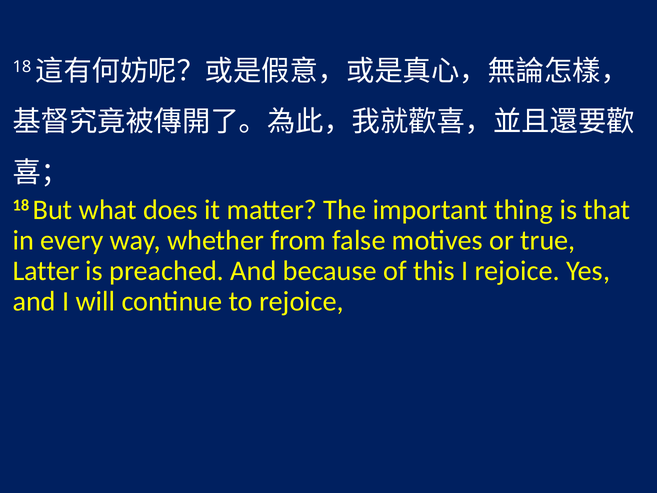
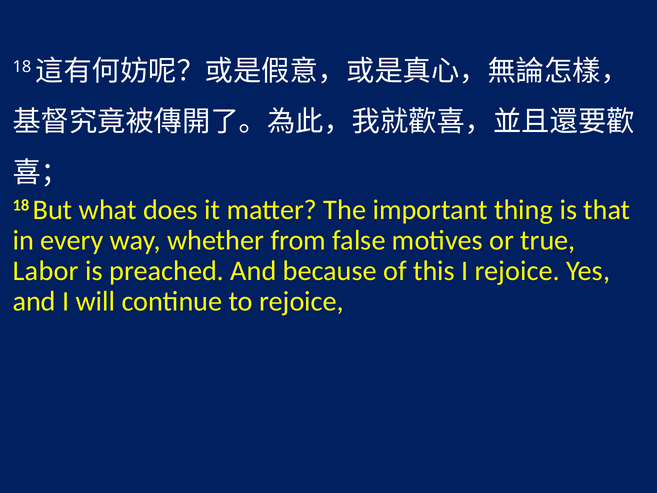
Latter: Latter -> Labor (46, 271)
